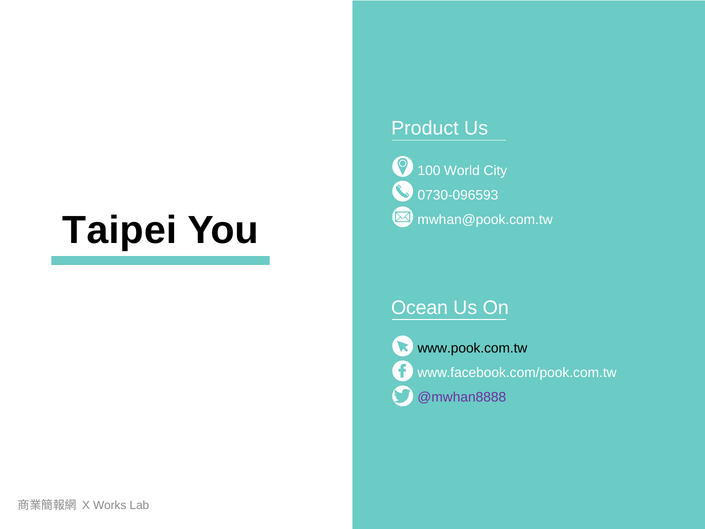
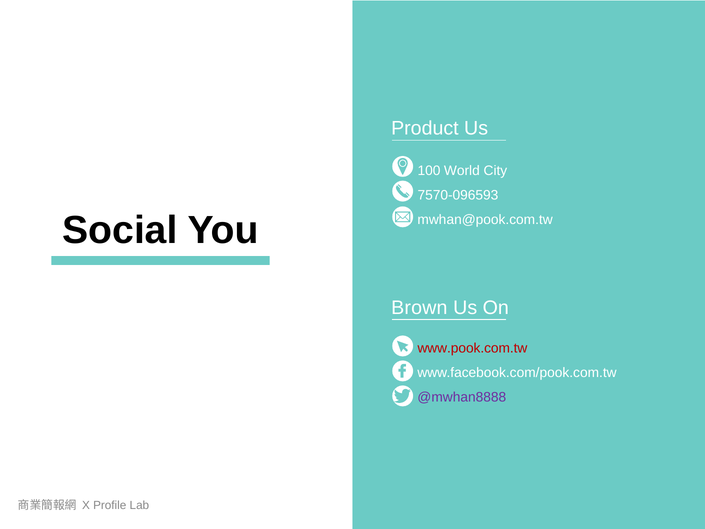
0730-096593: 0730-096593 -> 7570-096593 (458, 195)
Taipei: Taipei -> Social (120, 230)
Ocean: Ocean -> Brown (419, 308)
www.pook.com.tw colour: black -> red (472, 348)
Works: Works -> Profile (110, 505)
